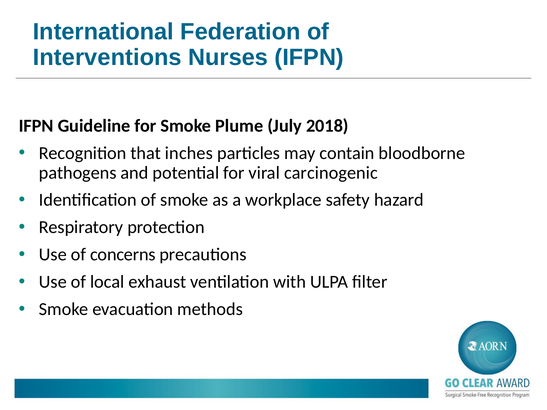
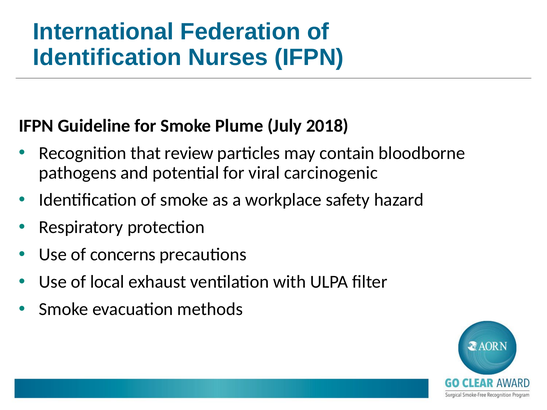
Interventions: Interventions -> Identification (107, 57)
inches: inches -> review (189, 153)
